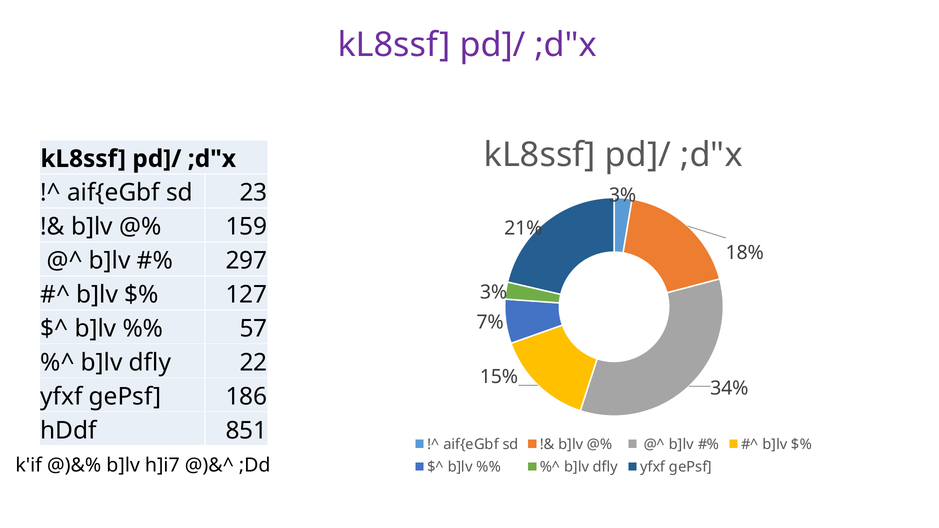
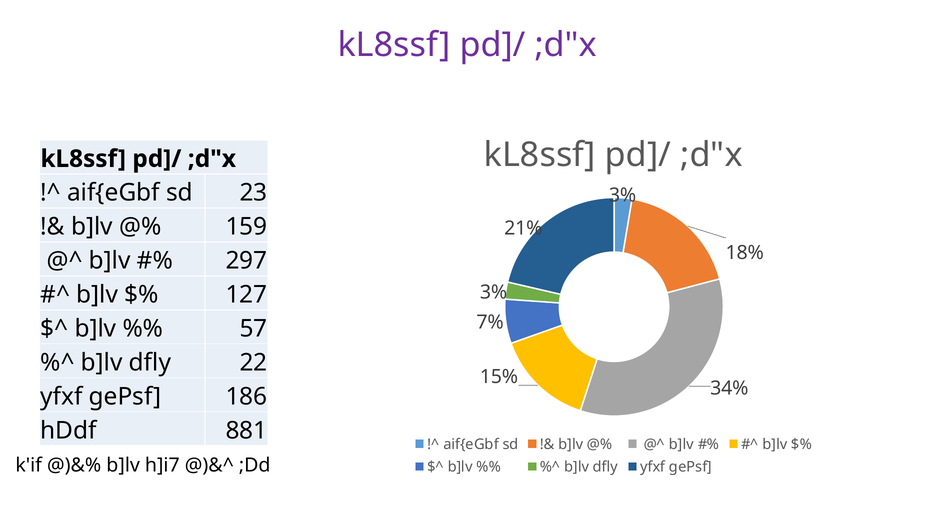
851: 851 -> 881 (246, 431)
